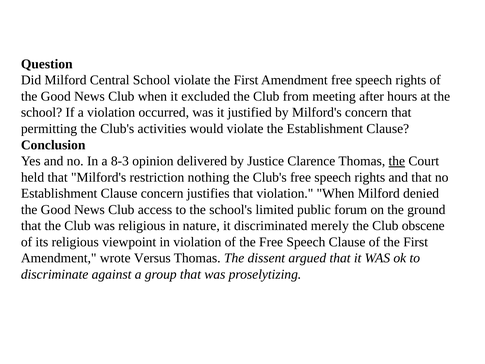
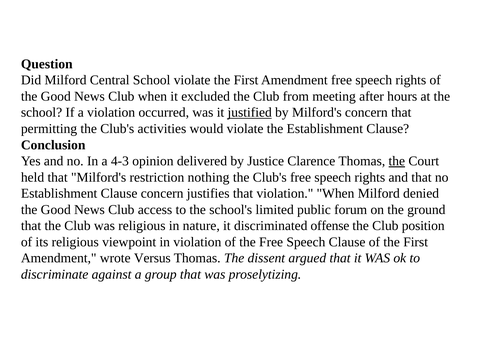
justified underline: none -> present (250, 112)
8-3: 8-3 -> 4-3 (120, 161)
merely: merely -> offense (330, 226)
obscene: obscene -> position (423, 226)
